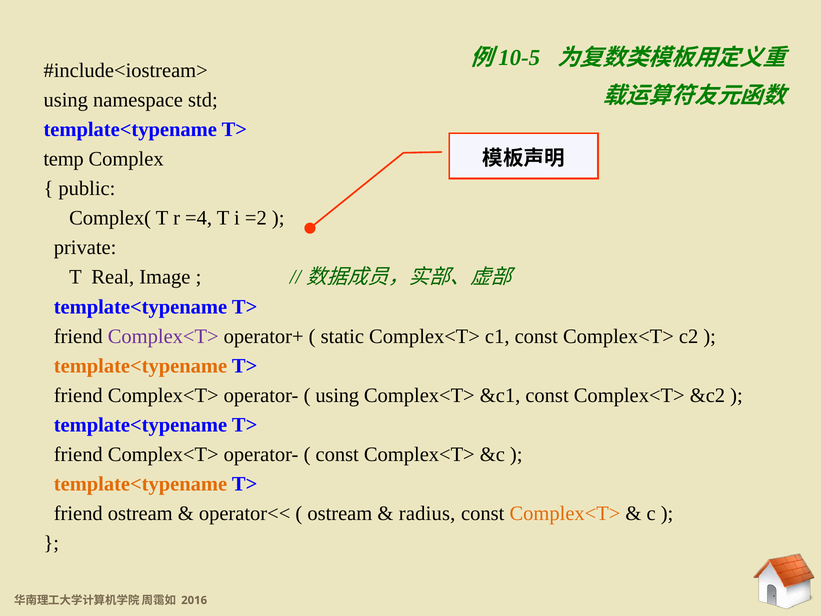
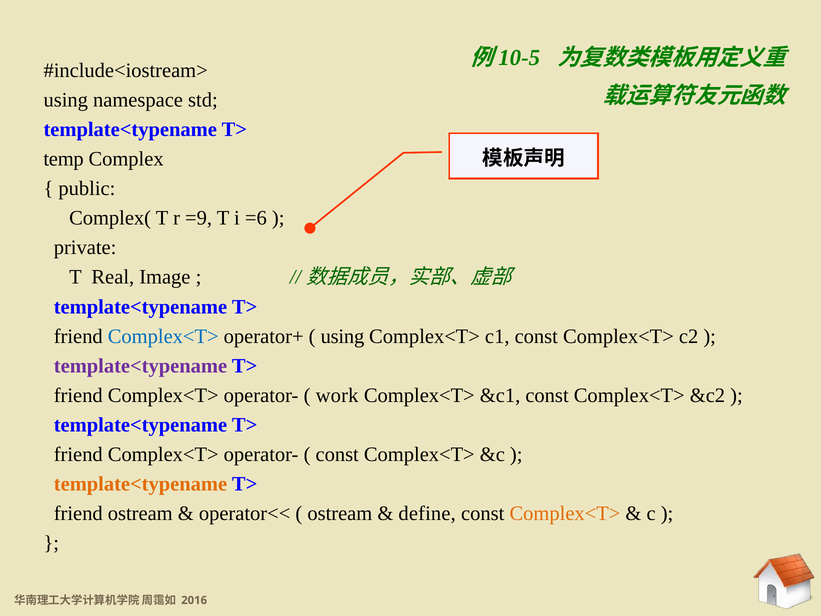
=4: =4 -> =9 (199, 218)
=2: =2 -> =6 (256, 218)
Complex<T> colour: purple -> blue (163, 336)
static: static -> using (342, 336)
template<typename colour: orange -> purple (140, 366)
using: using -> work (337, 395)
radius: radius -> define (427, 513)
